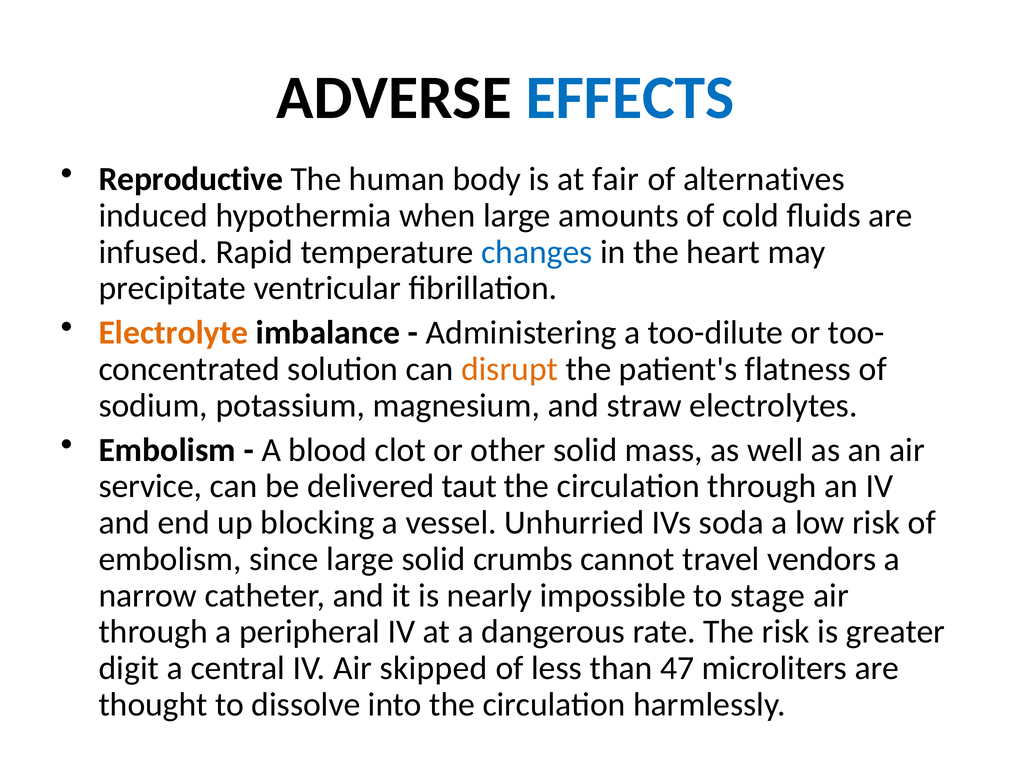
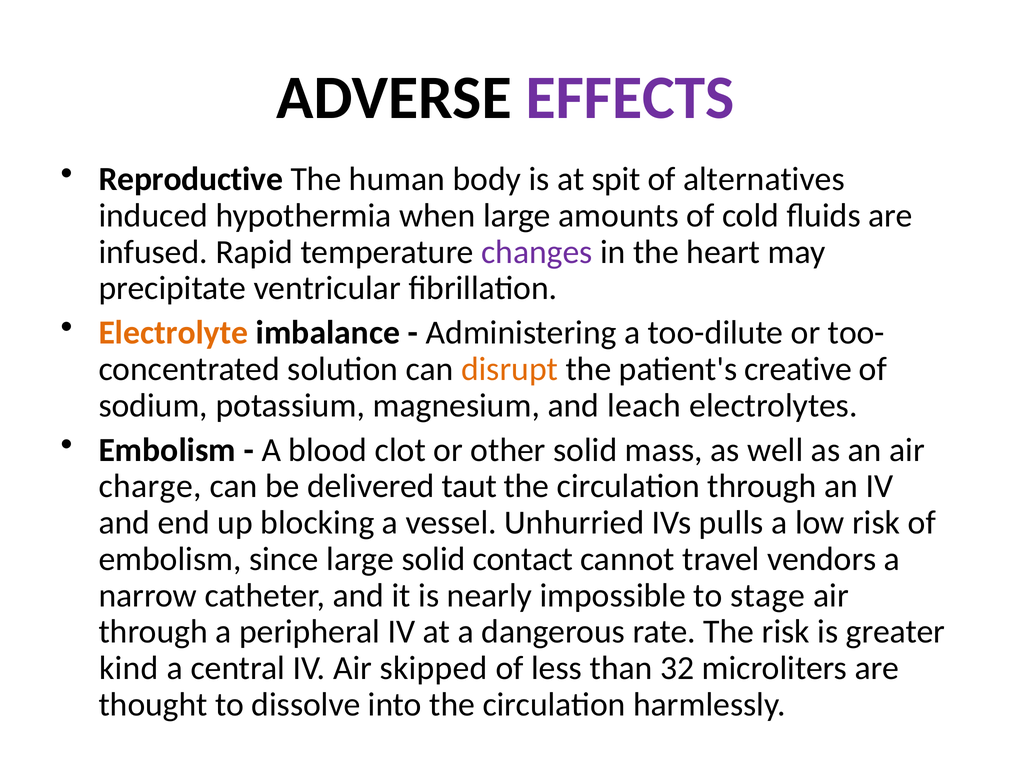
EFFECTS colour: blue -> purple (630, 98)
fair: fair -> spit (616, 179)
changes colour: blue -> purple (537, 252)
flatness: flatness -> creative (798, 369)
straw: straw -> leach (644, 406)
service: service -> charge (150, 486)
soda: soda -> pulls (731, 523)
crumbs: crumbs -> contact (523, 559)
digit: digit -> kind (129, 668)
47: 47 -> 32 (677, 668)
